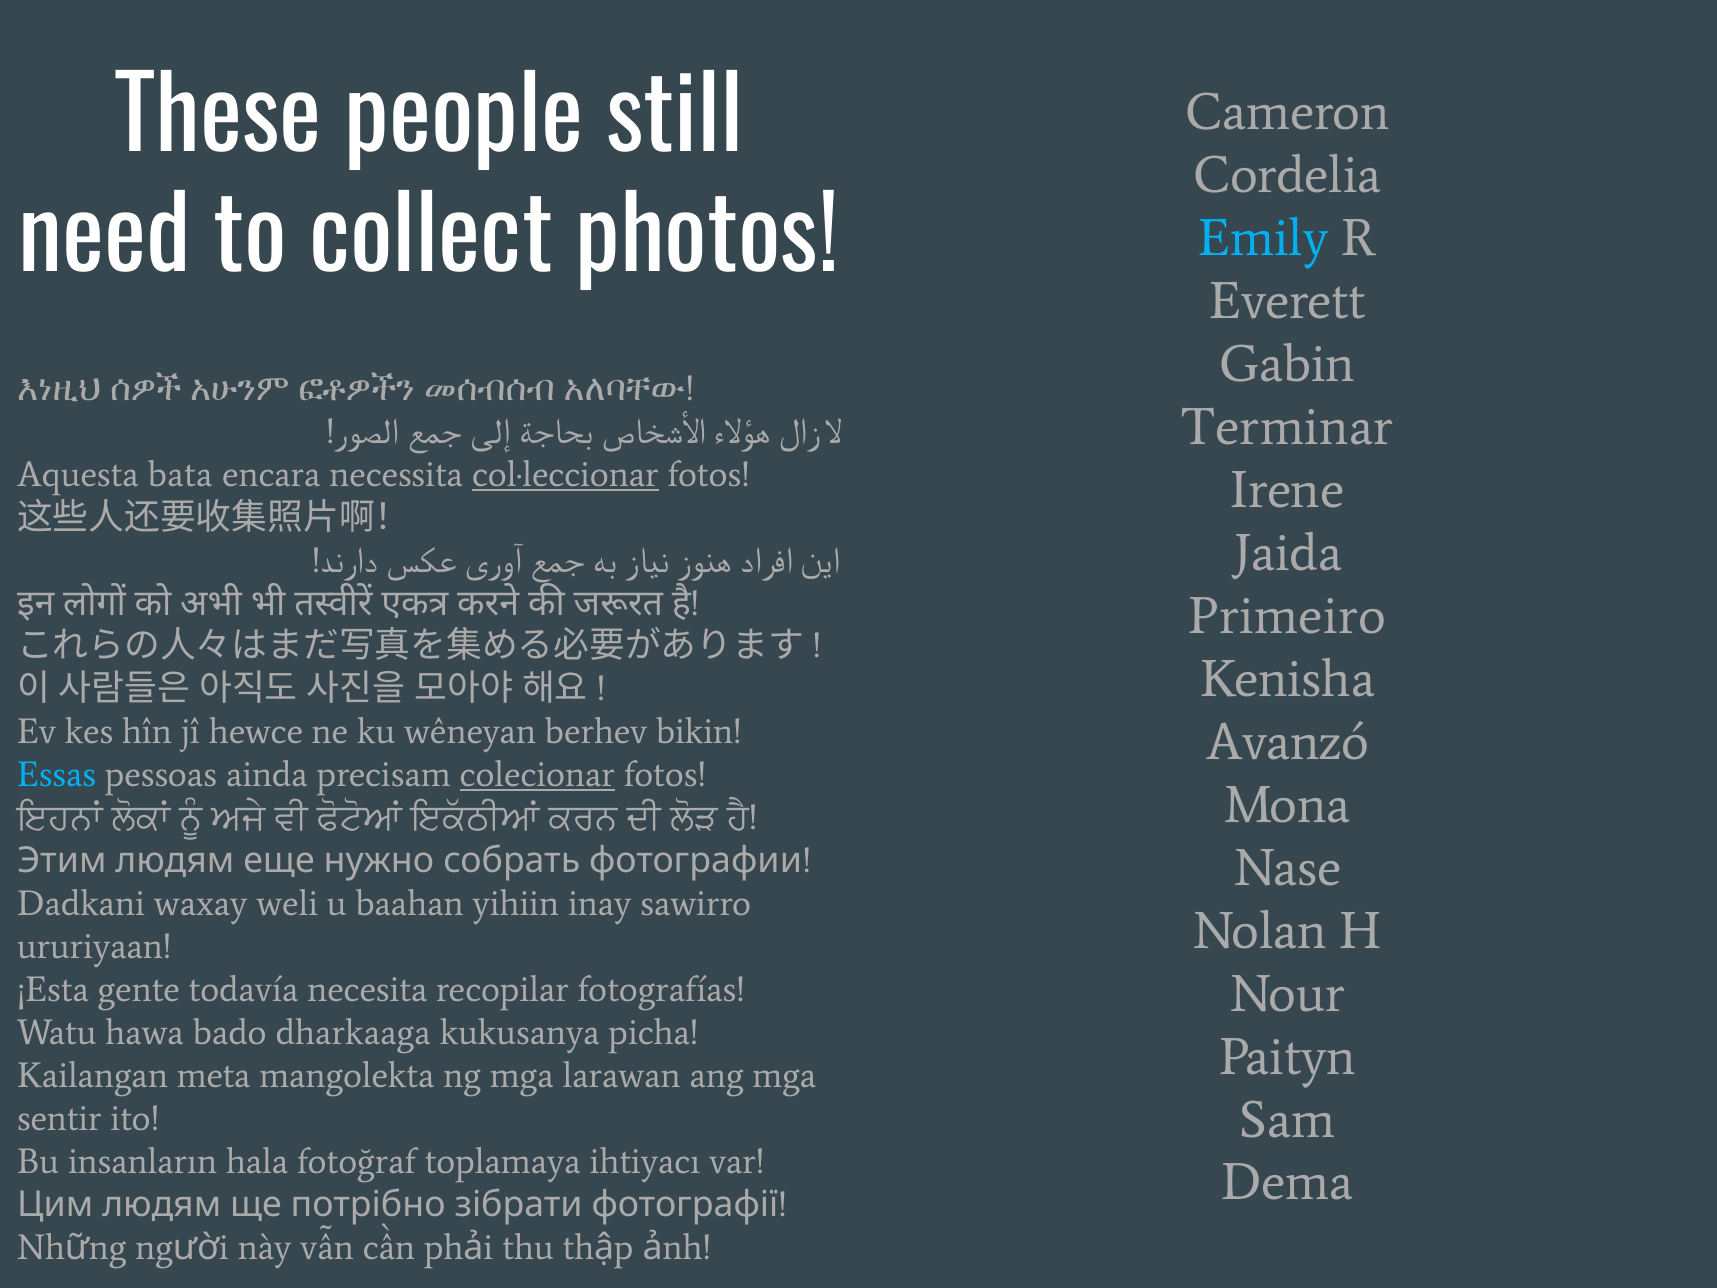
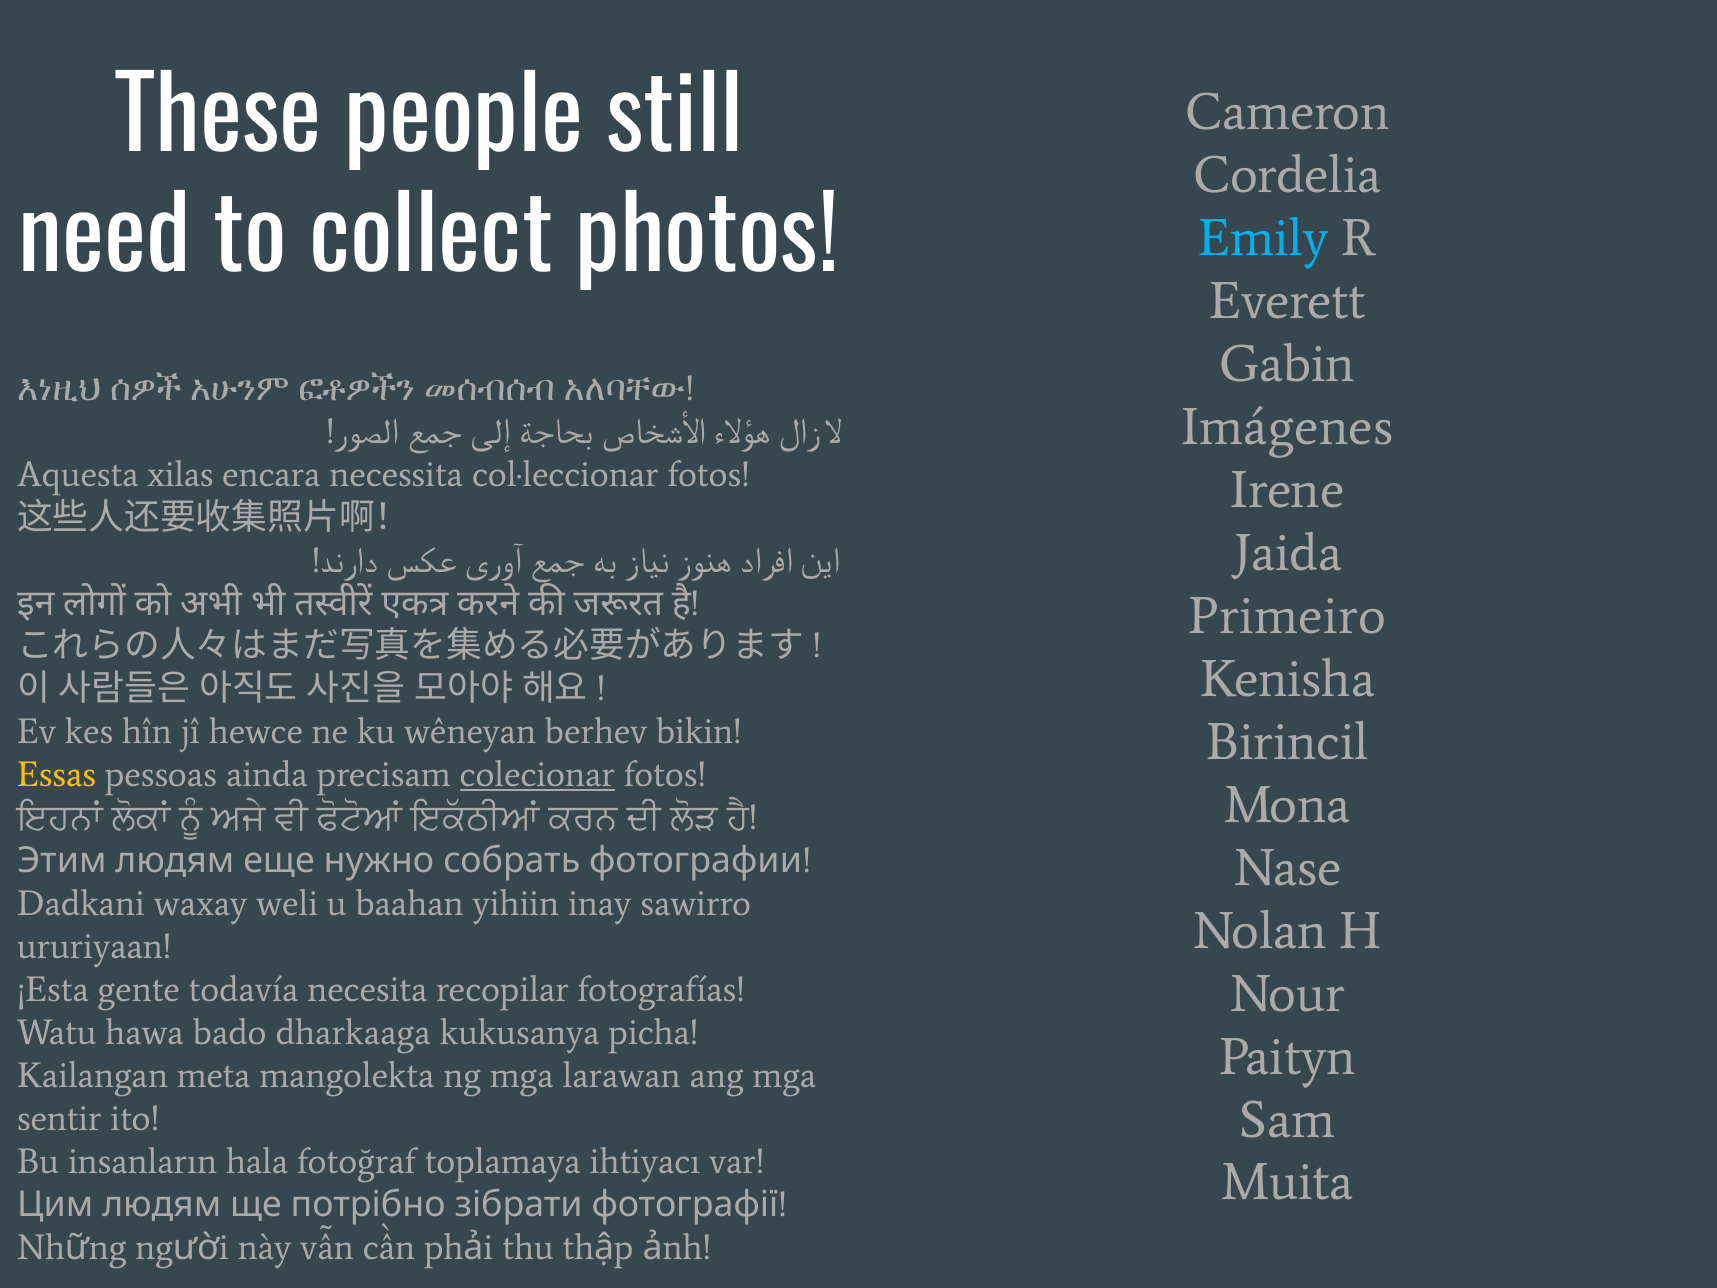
Terminar: Terminar -> Imágenes (1287, 427)
bata: bata -> xilas (180, 474)
col·leccionar underline: present -> none (565, 474)
Avanzó: Avanzó -> Birincil (1288, 742)
Essas colour: light blue -> yellow (57, 775)
Dema: Dema -> Muita (1288, 1182)
